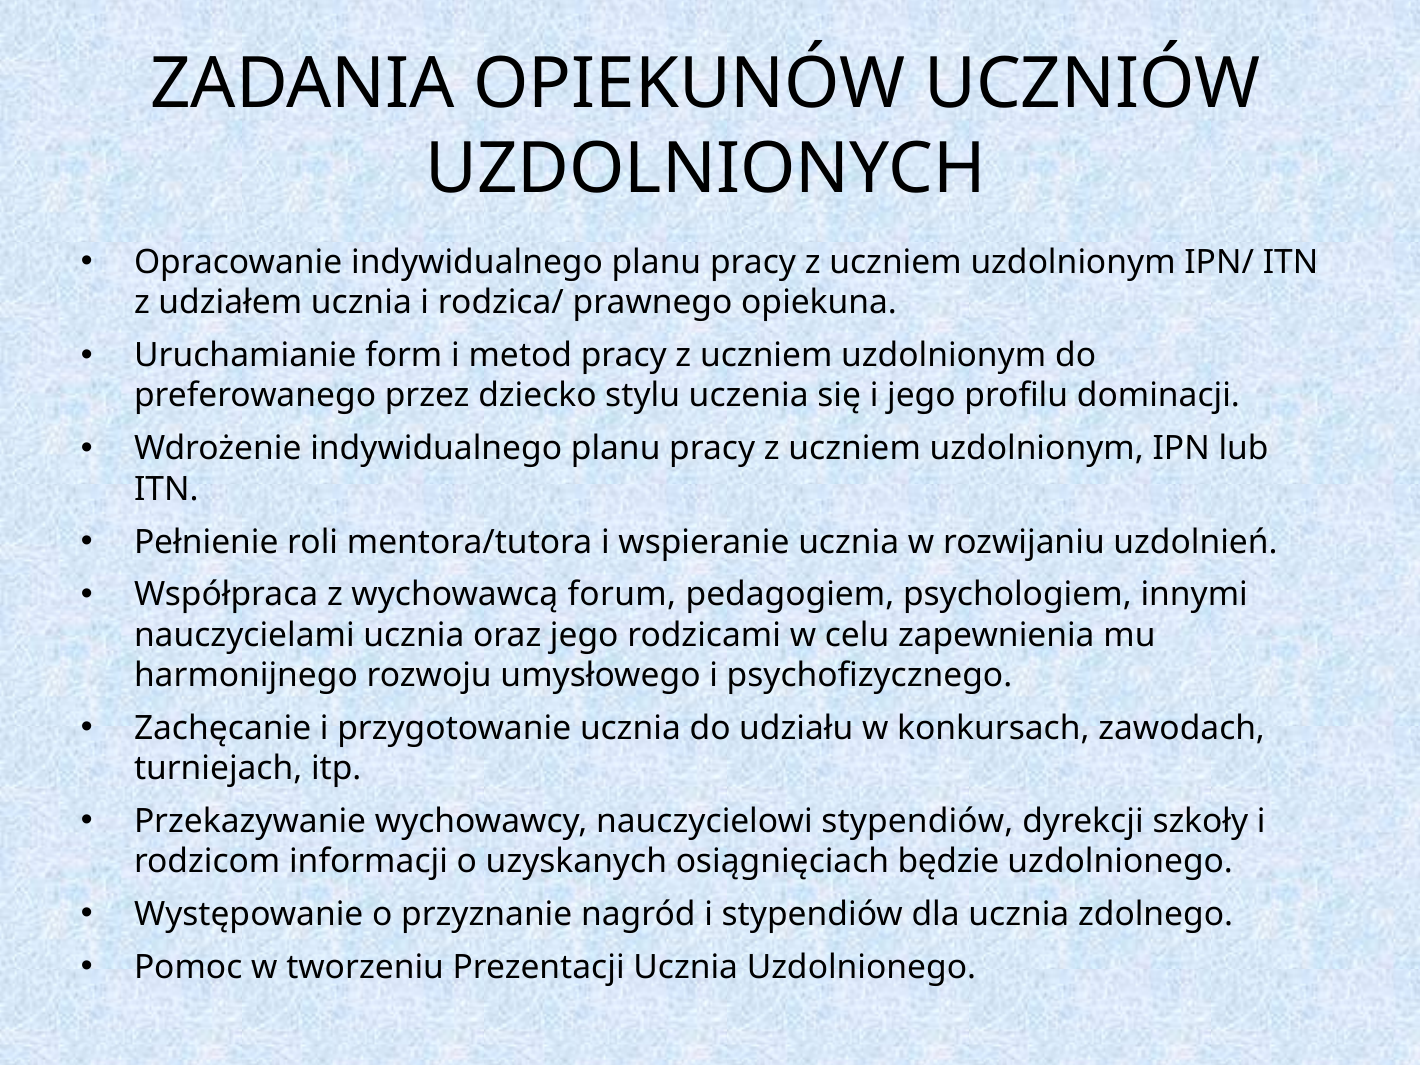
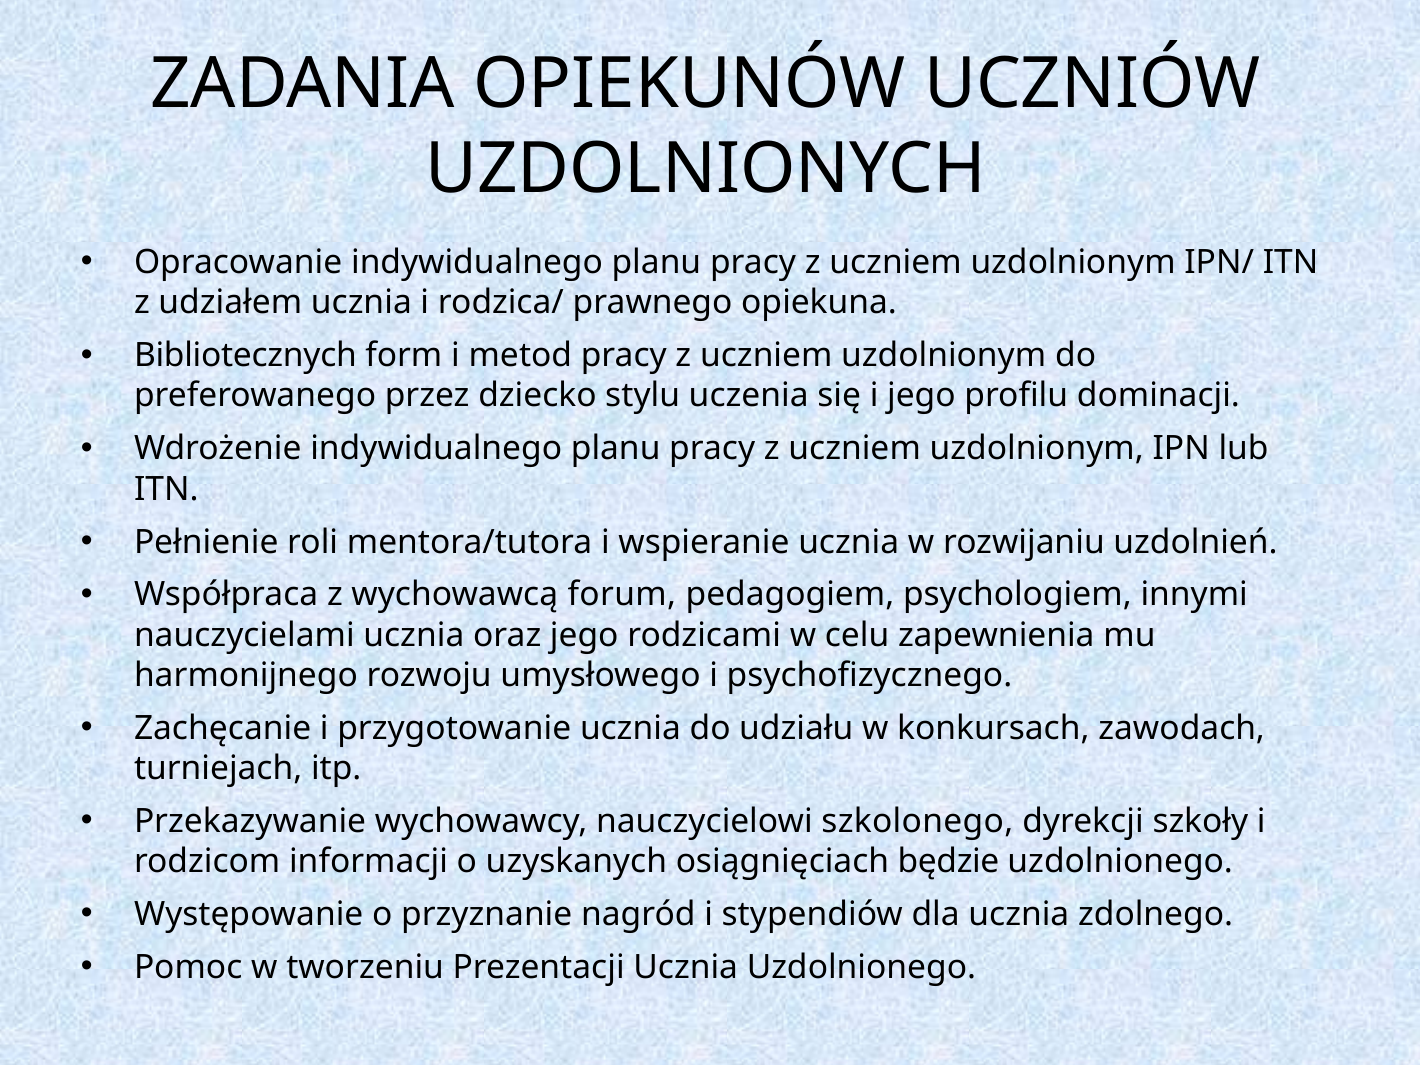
Uruchamianie: Uruchamianie -> Bibliotecznych (245, 356)
nauczycielowi stypendiów: stypendiów -> szkolonego (917, 821)
